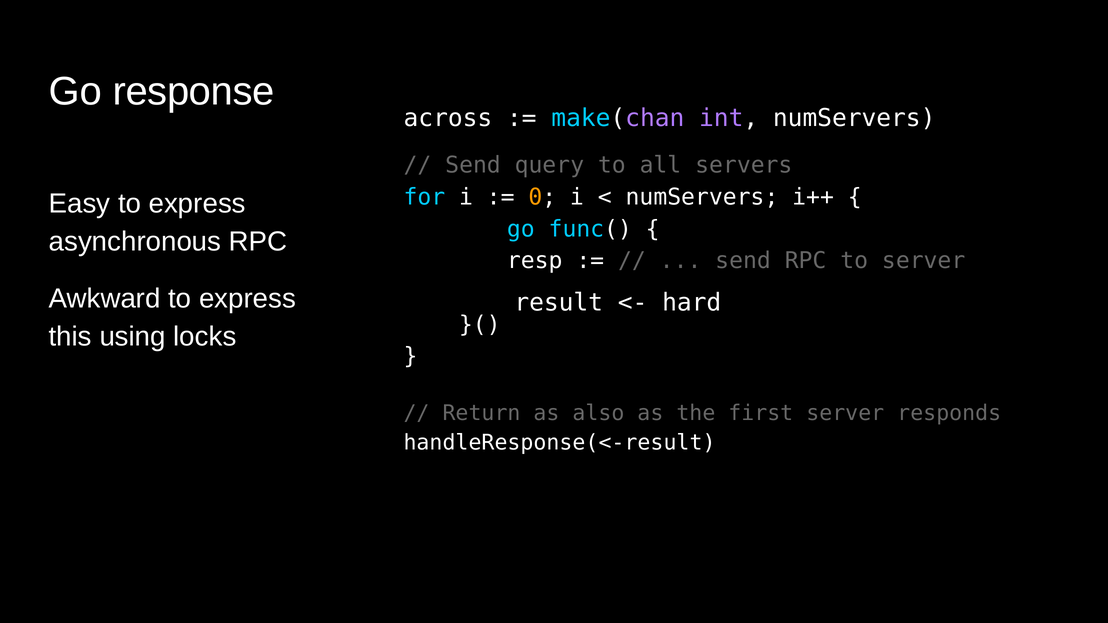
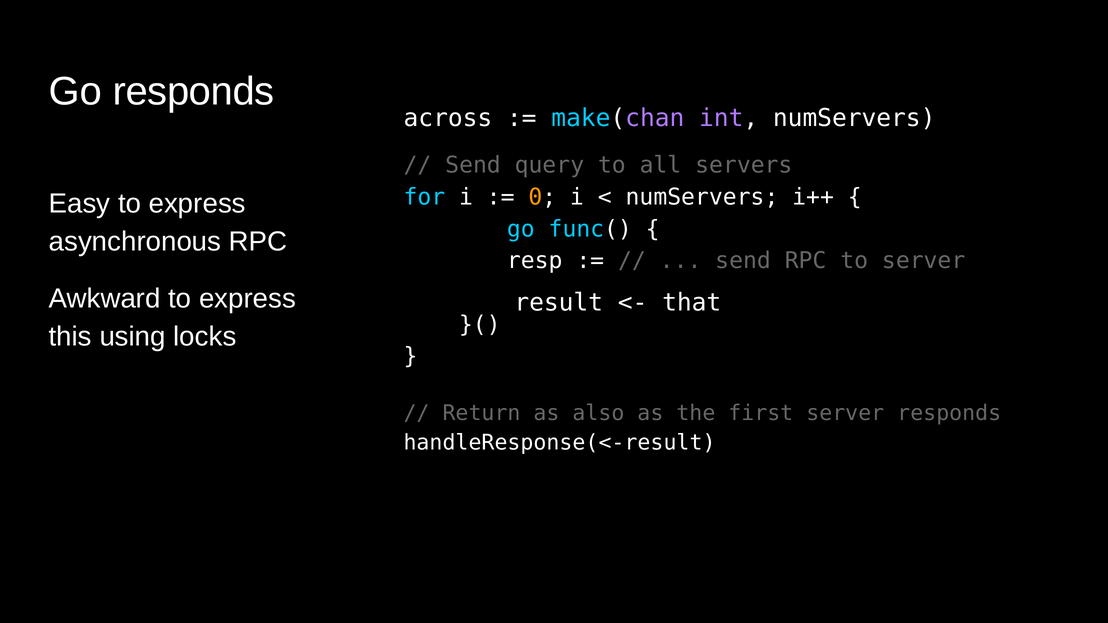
Go response: response -> responds (194, 92)
hard: hard -> that (692, 303)
